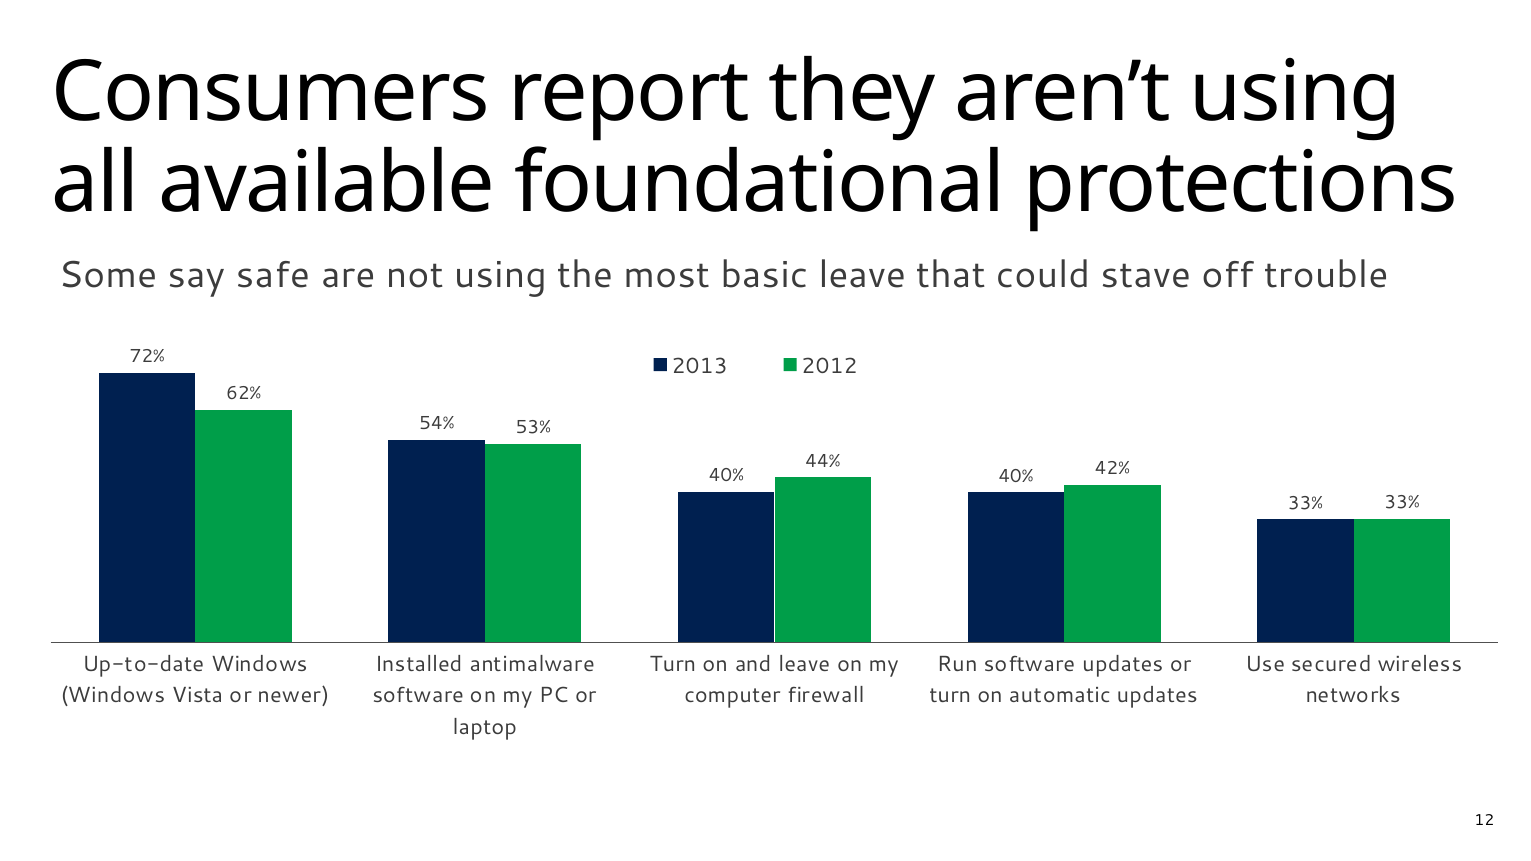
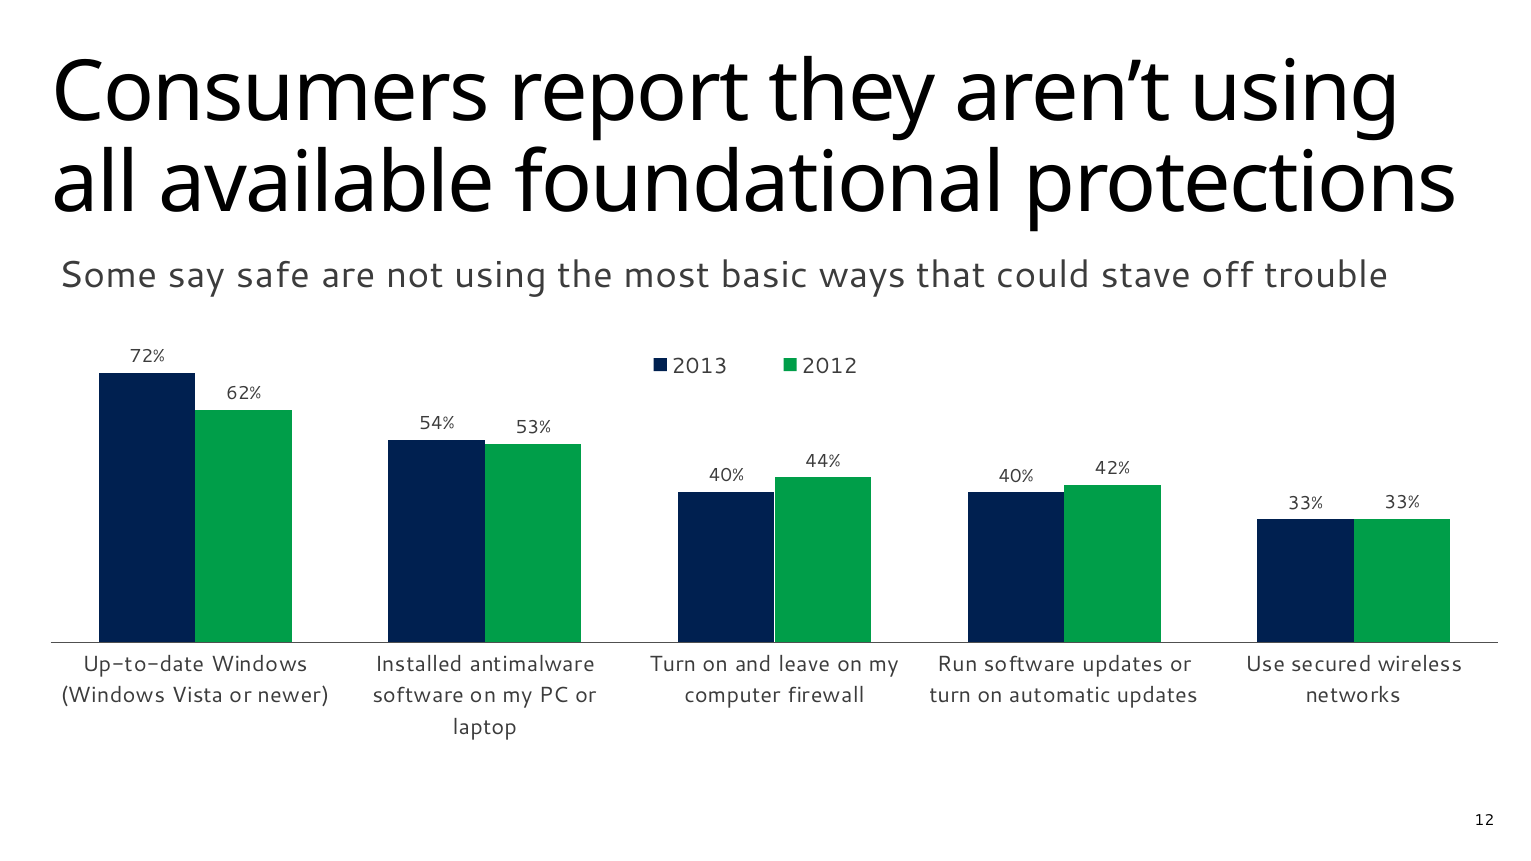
basic leave: leave -> ways (862, 275)
